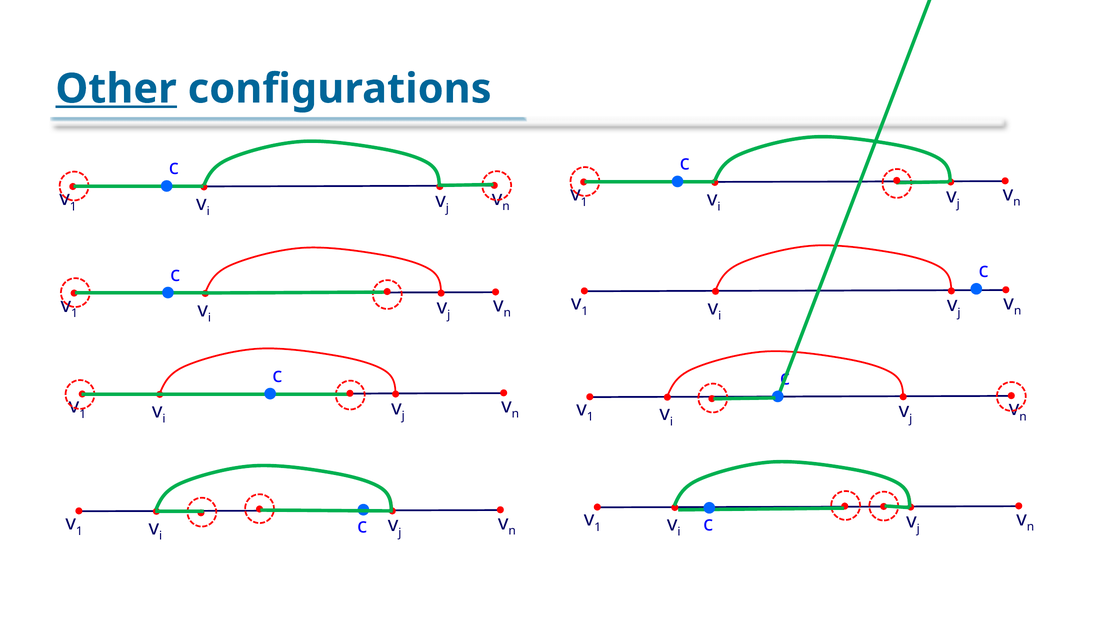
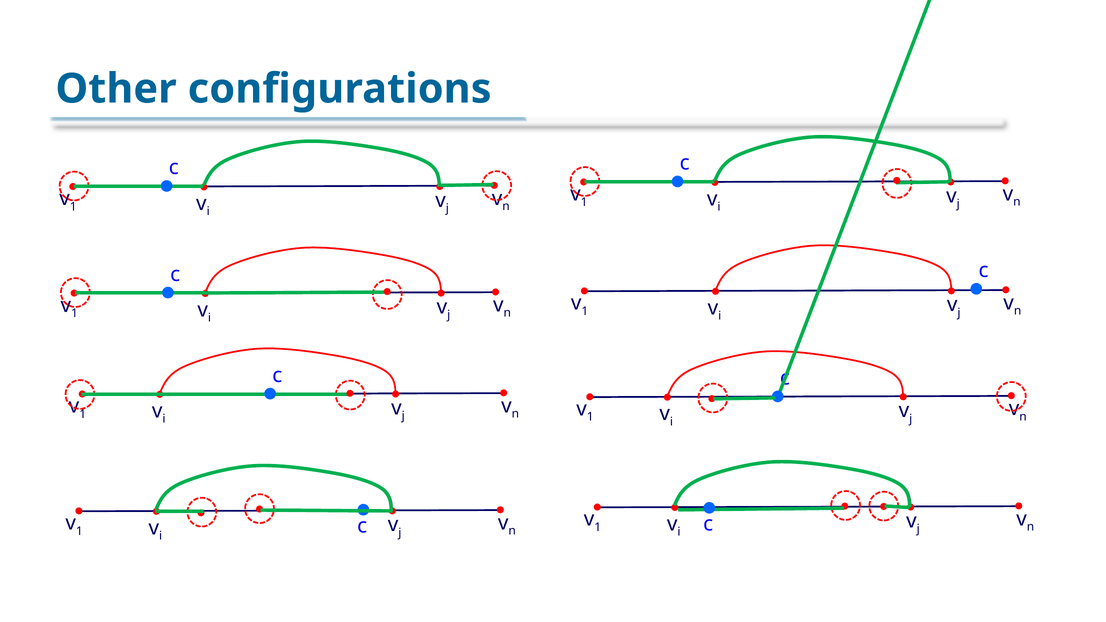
Other underline: present -> none (116, 89)
